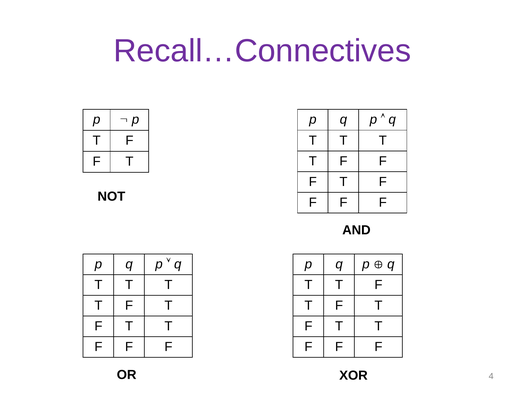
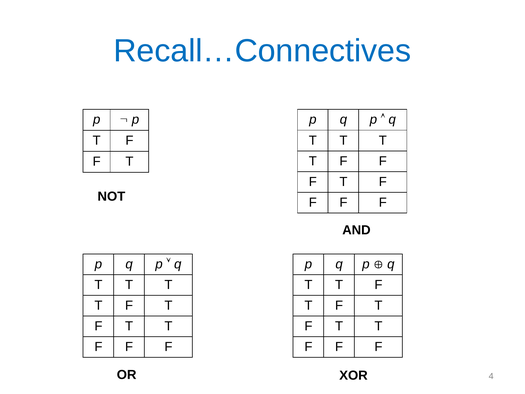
Recall…Connectives colour: purple -> blue (262, 51)
